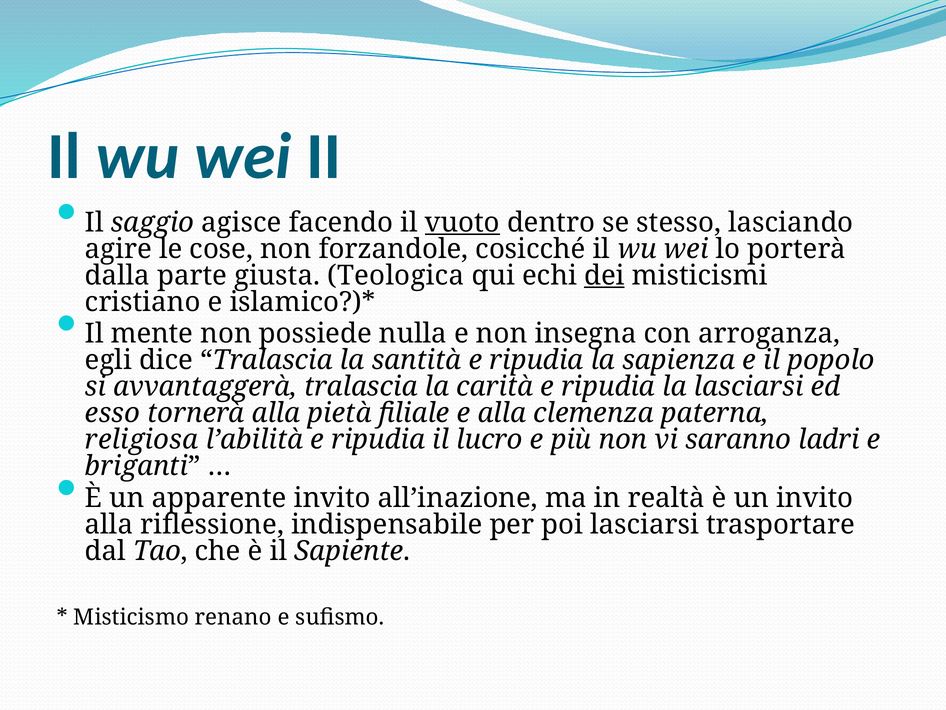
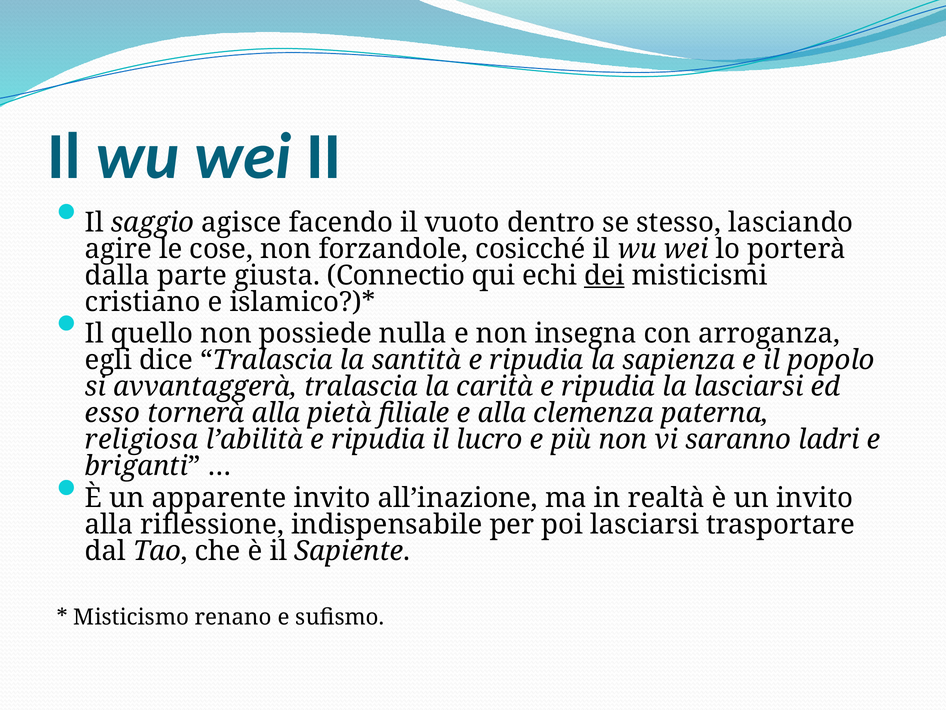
vuoto underline: present -> none (462, 222)
Teologica: Teologica -> Connectio (396, 275)
mente: mente -> quello (152, 334)
